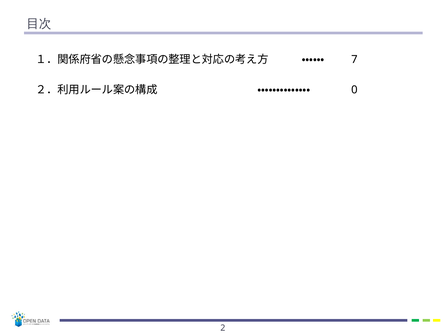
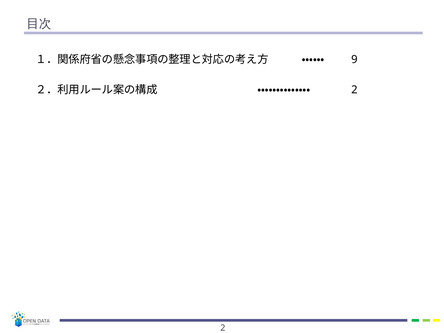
7: 7 -> 9 (354, 59)
0: 0 -> 2 (354, 90)
